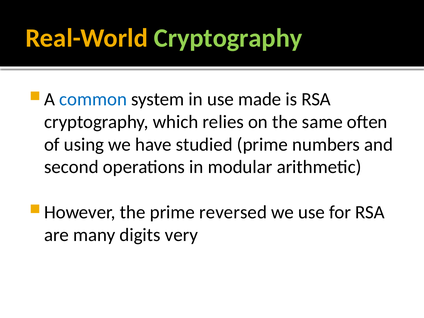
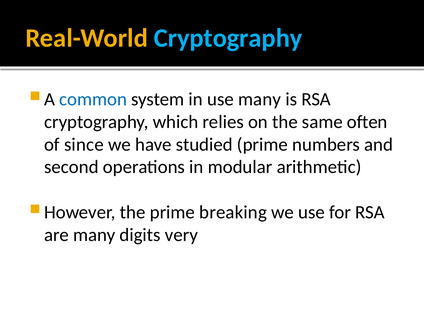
Cryptography colour: light green -> light blue (228, 38)
use made: made -> many (260, 99)
using: using -> since (84, 144)
reversed: reversed -> breaking (233, 212)
